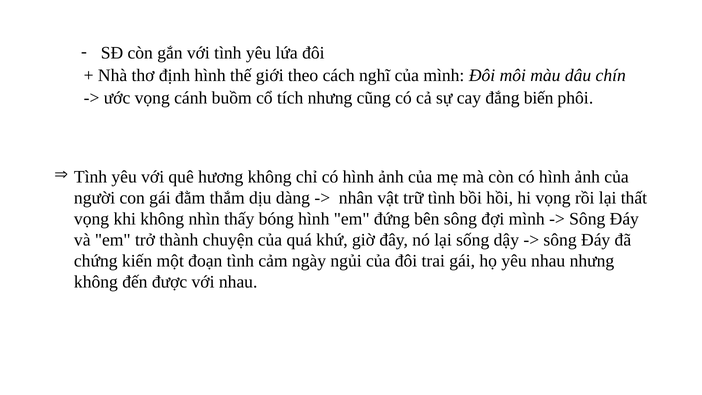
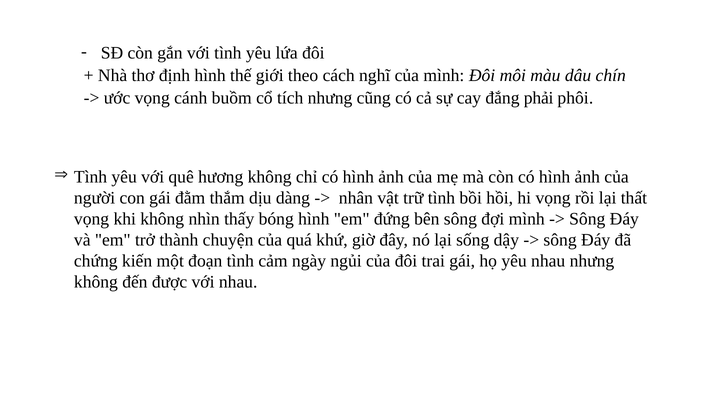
biến: biến -> phải (539, 98)
